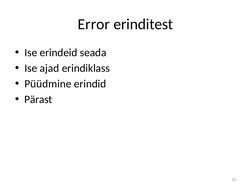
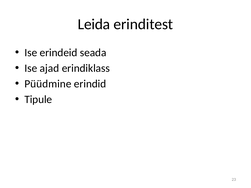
Error: Error -> Leida (94, 24)
Pärast: Pärast -> Tipule (38, 100)
